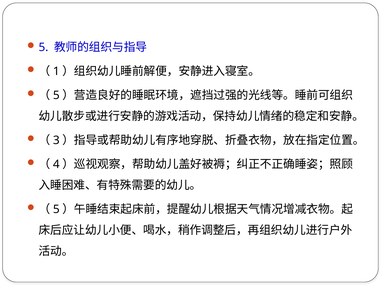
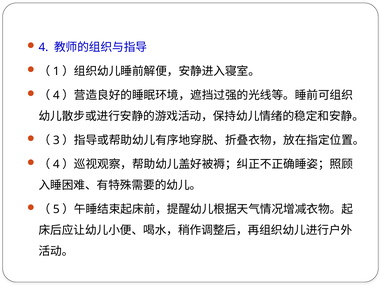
5: 5 -> 4 (43, 47)
5: 5 -> 4 (56, 95)
